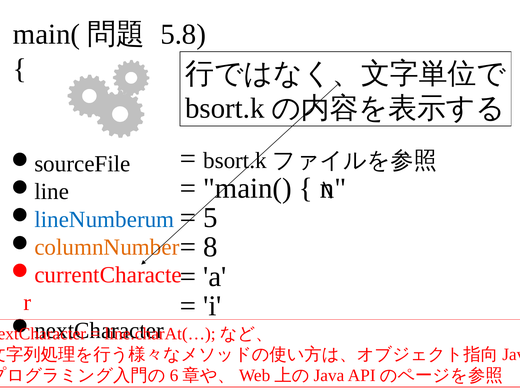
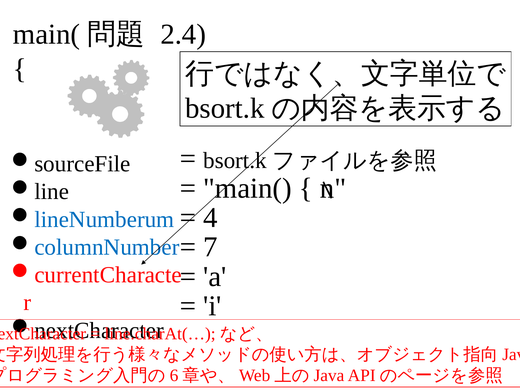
5.8: 5.8 -> 2.4 (183, 34)
5: 5 -> 4 (210, 218)
8: 8 -> 7 (210, 247)
columnNumber colour: orange -> blue (107, 247)
